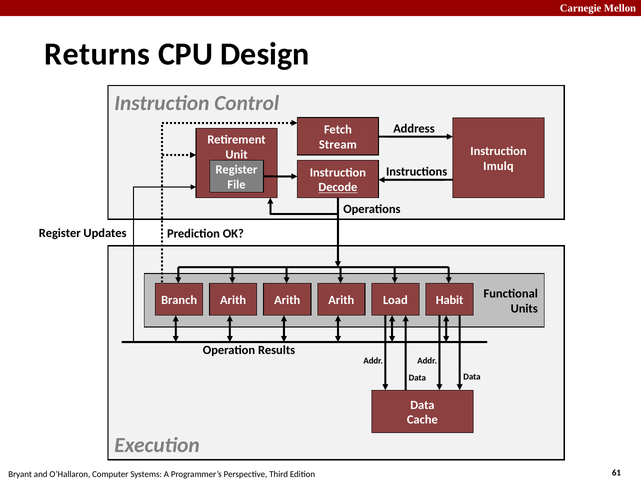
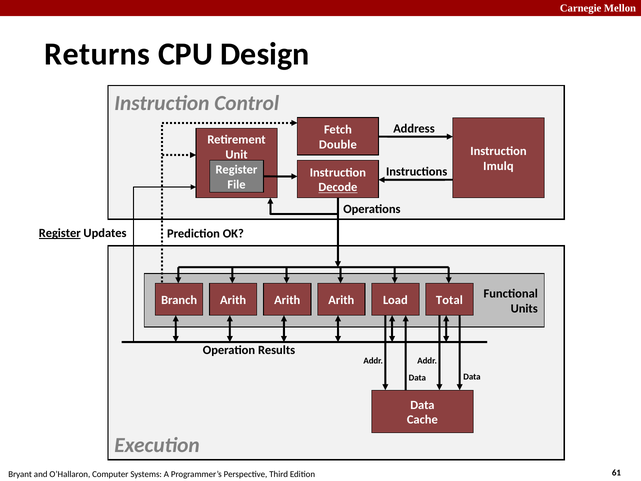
Stream: Stream -> Double (338, 145)
Register underline: none -> present (60, 233)
Habit: Habit -> Total (449, 300)
